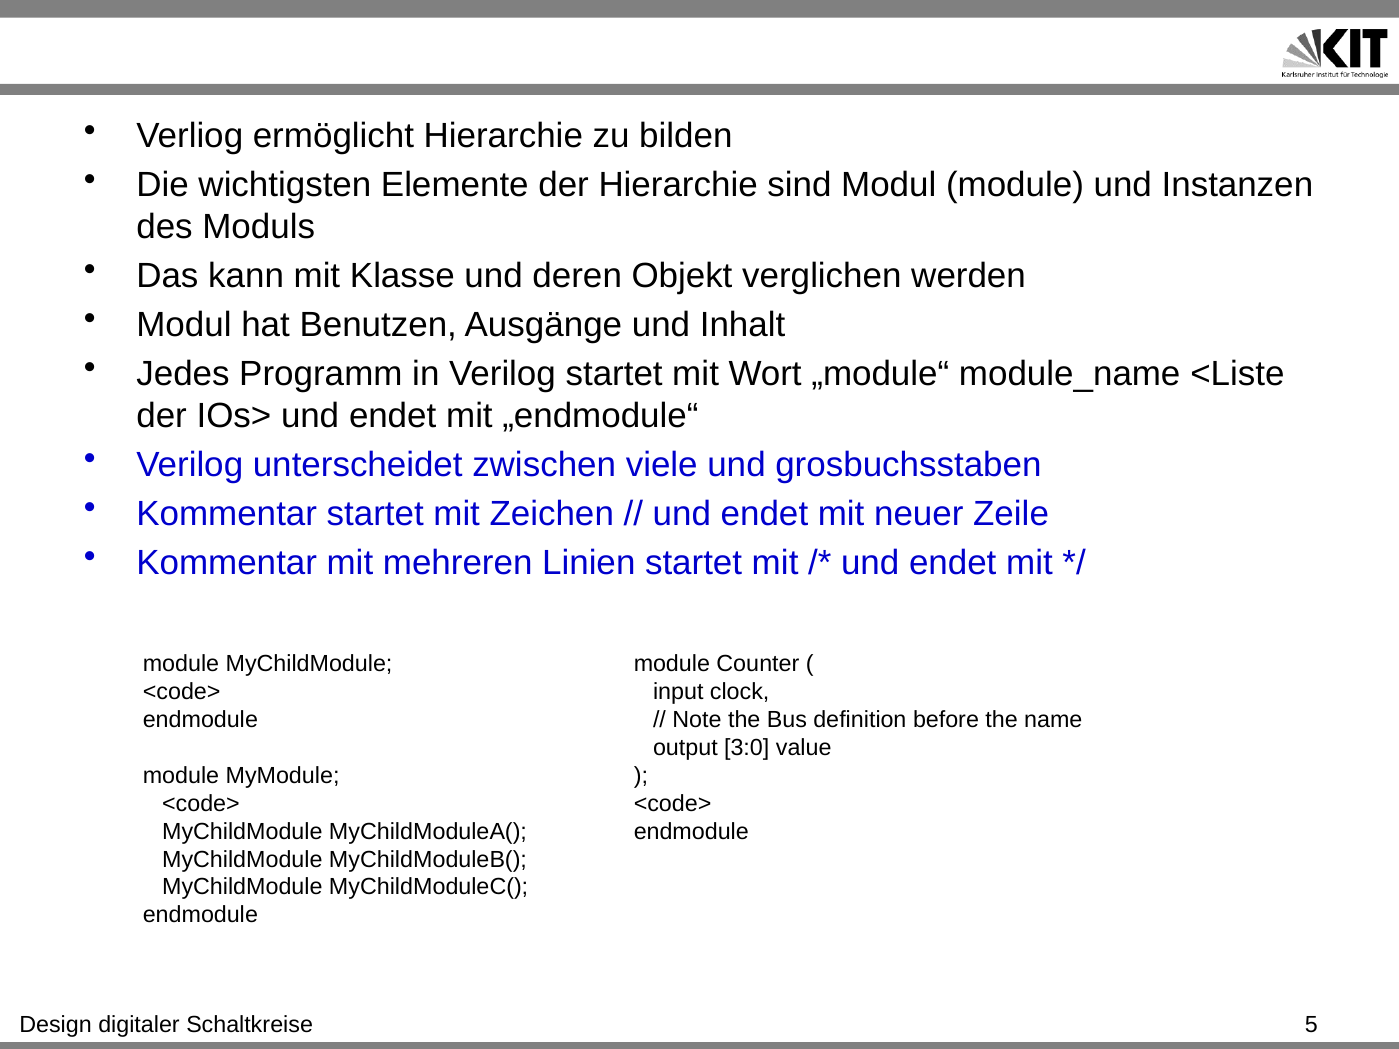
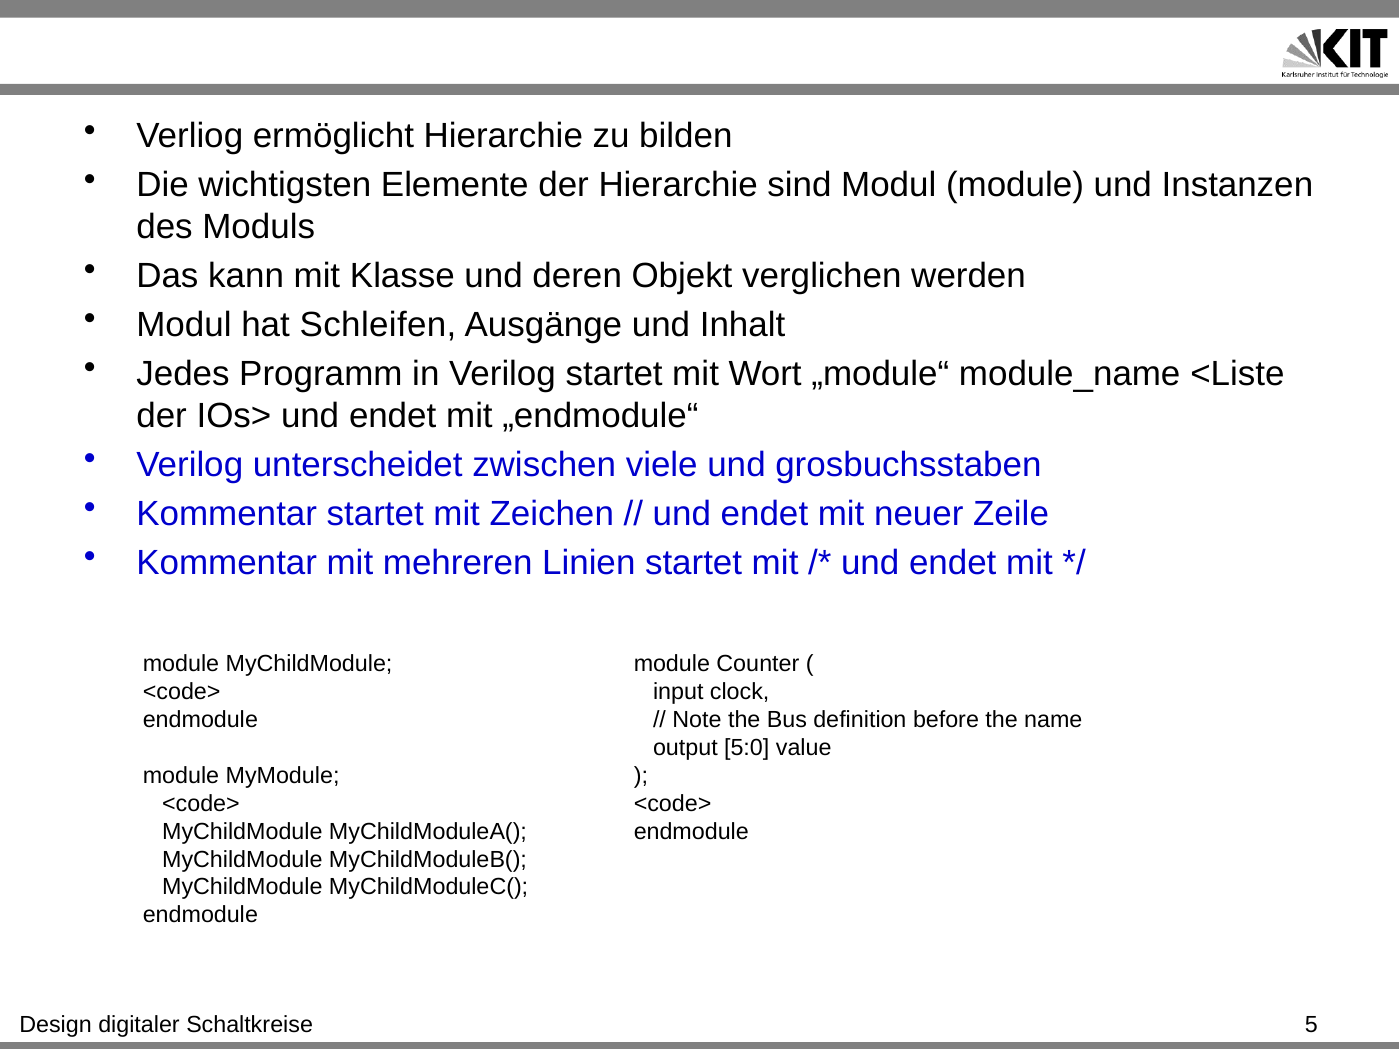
Benutzen: Benutzen -> Schleifen (378, 325)
3:0: 3:0 -> 5:0 (747, 748)
